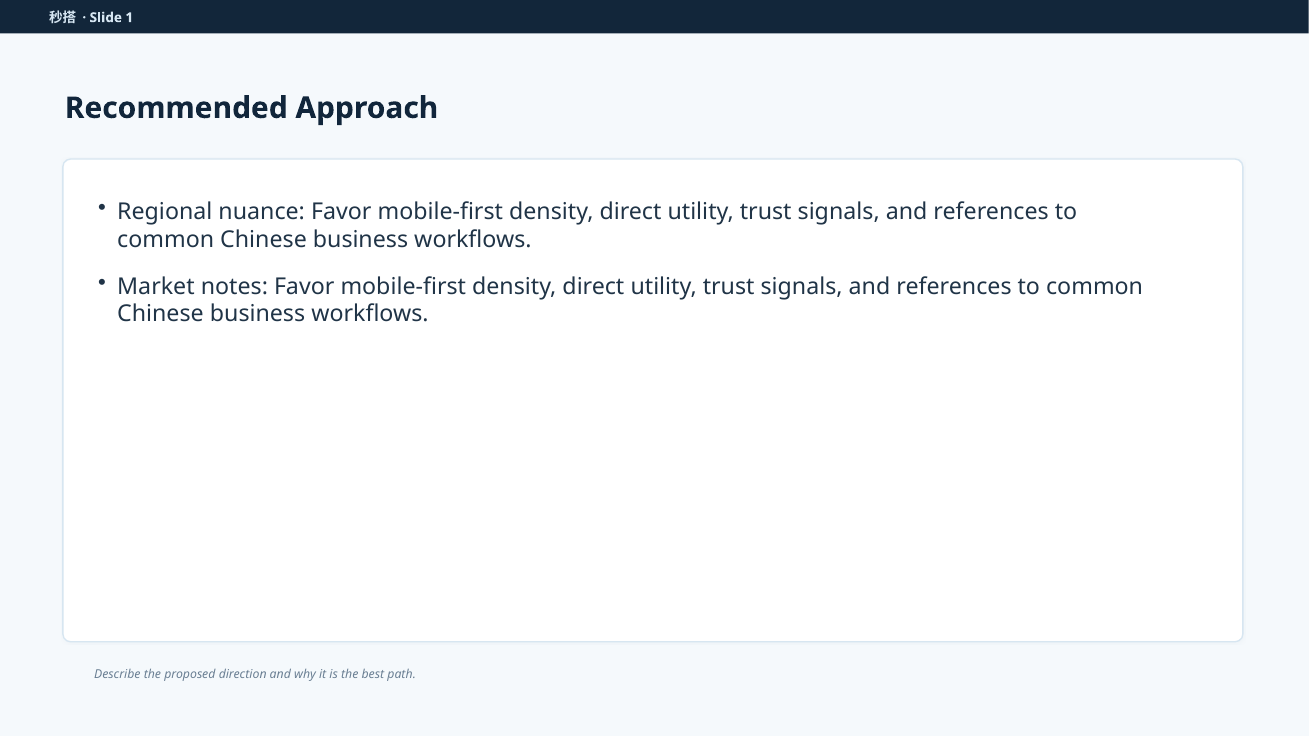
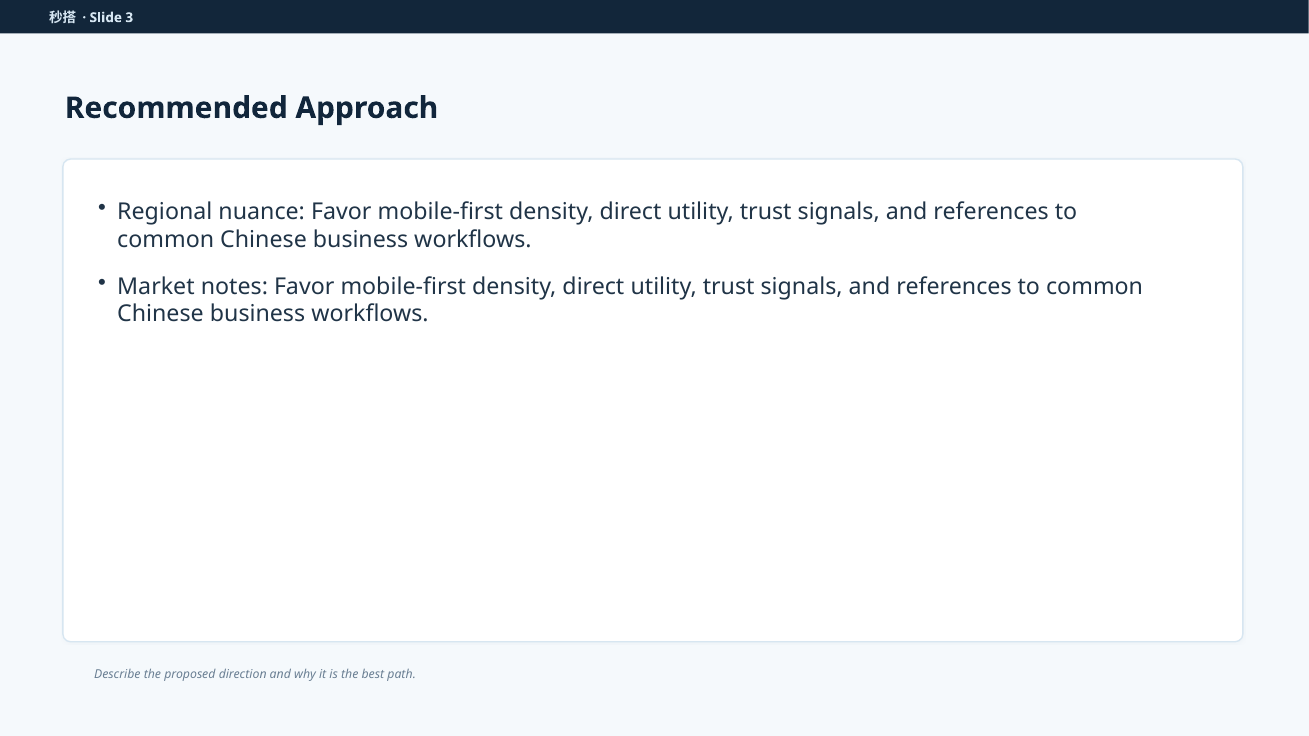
1: 1 -> 3 (129, 18)
